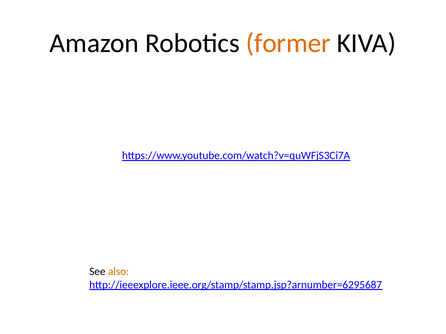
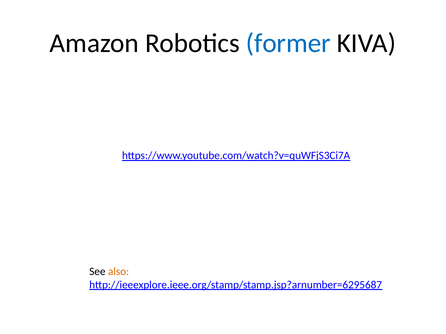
former colour: orange -> blue (288, 43)
